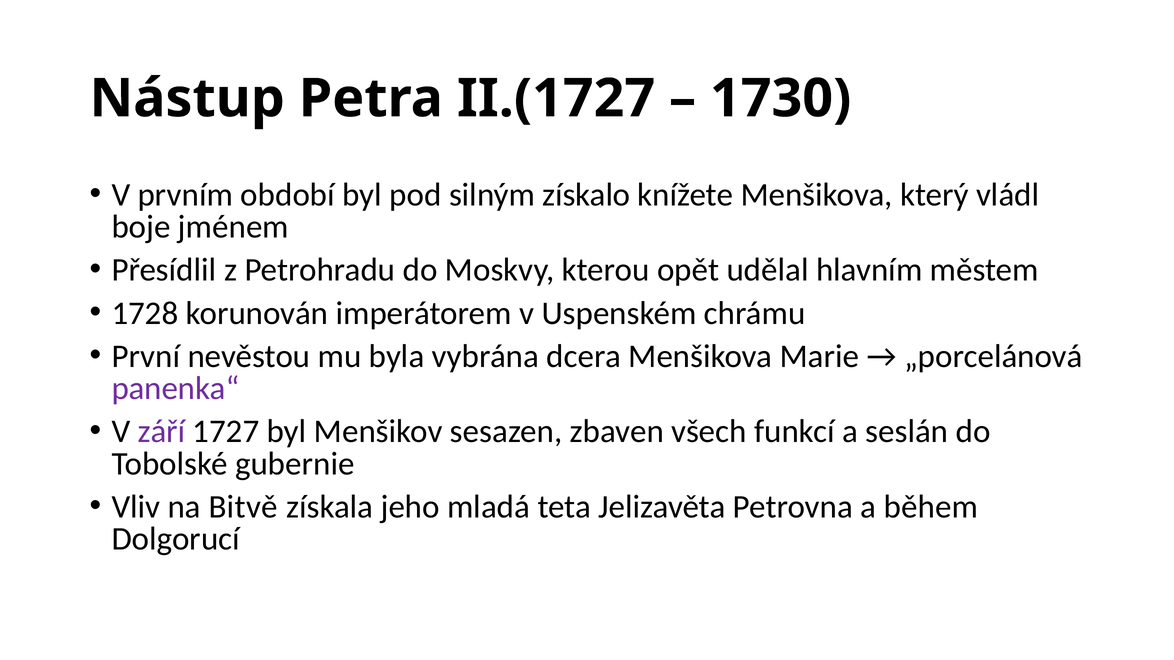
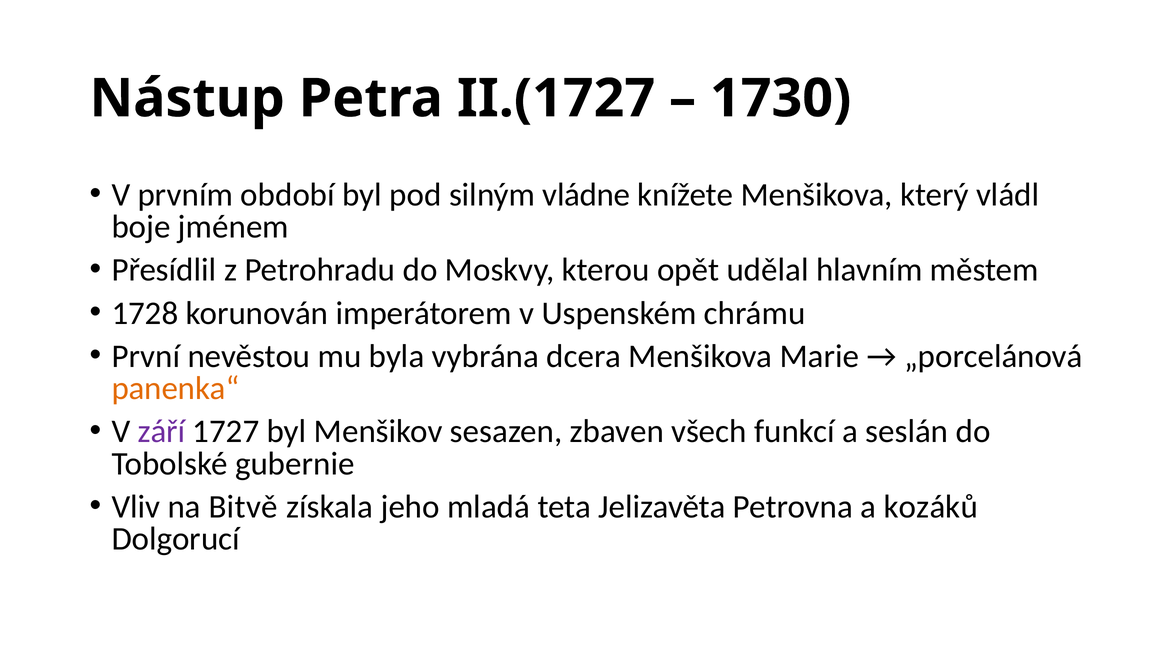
získalo: získalo -> vládne (586, 195)
panenka“ colour: purple -> orange (175, 389)
během: během -> kozáků (931, 507)
